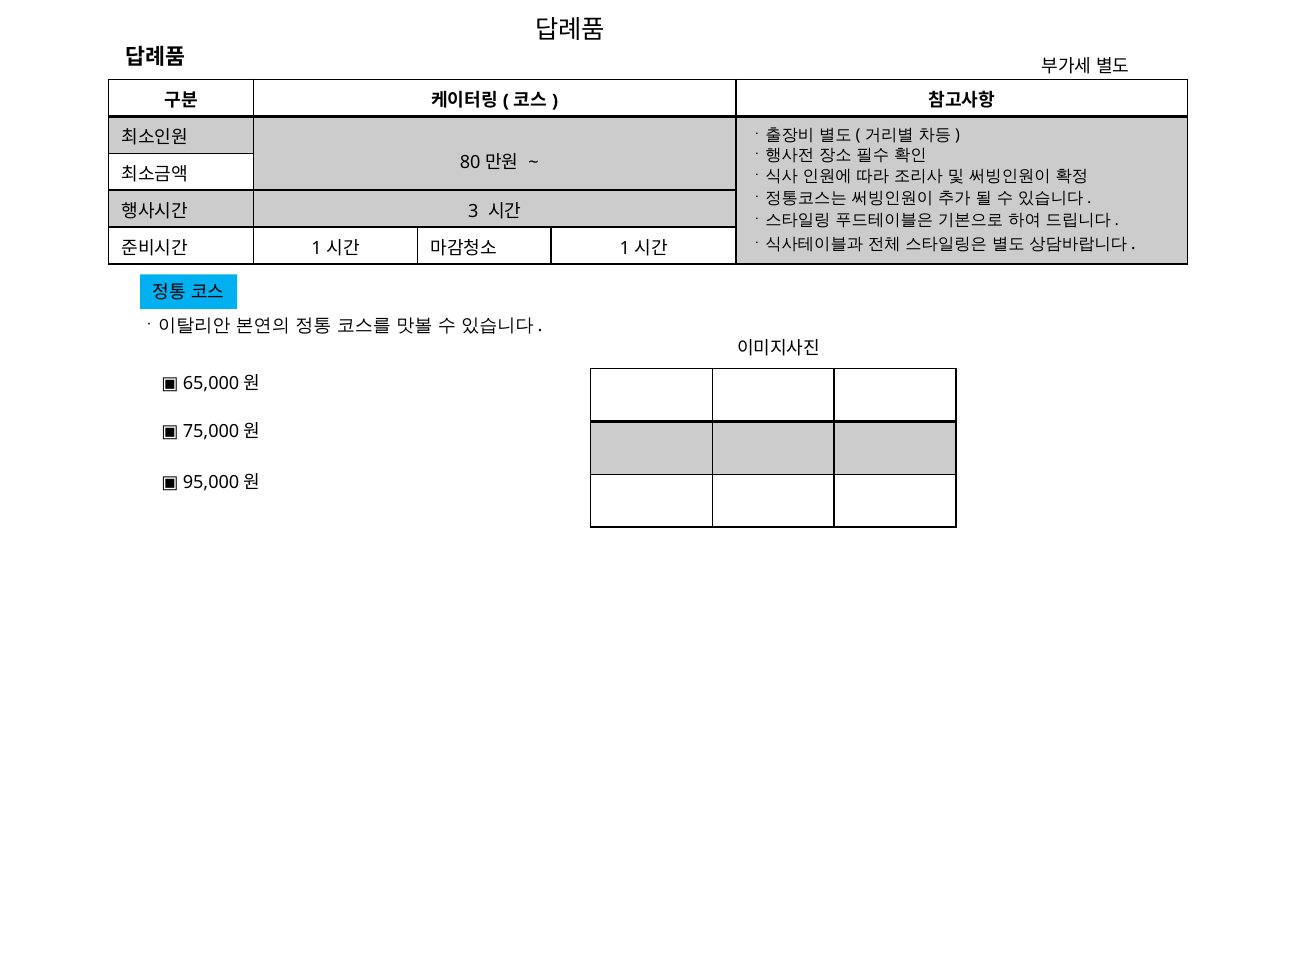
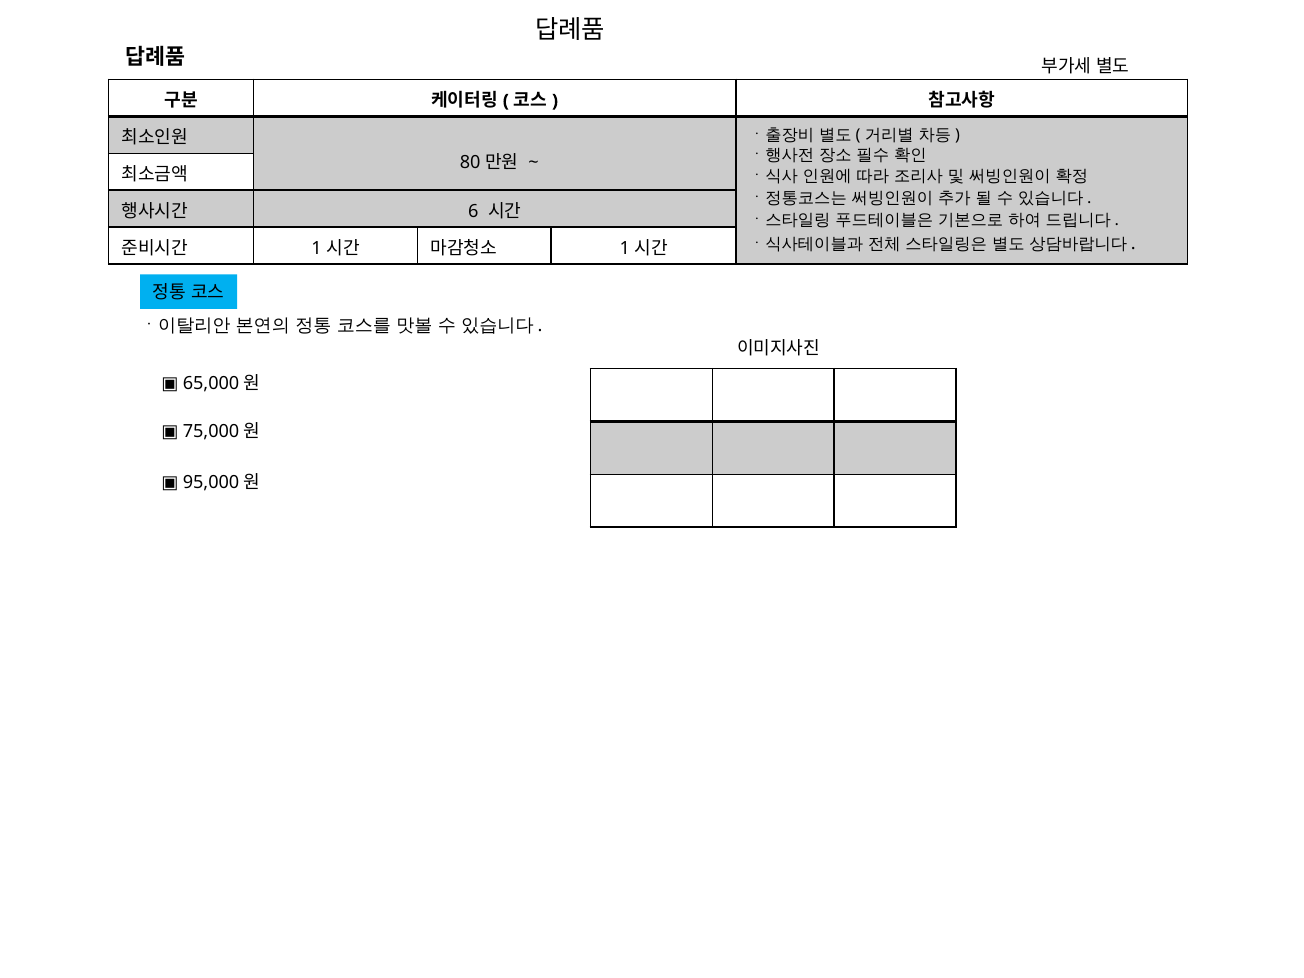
3: 3 -> 6 (473, 212)
